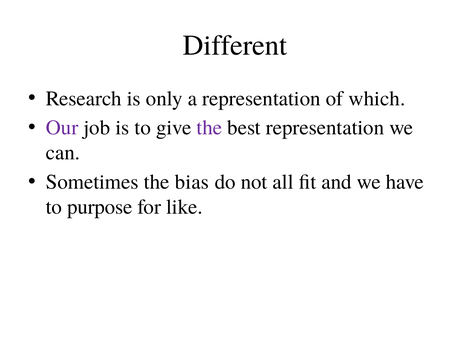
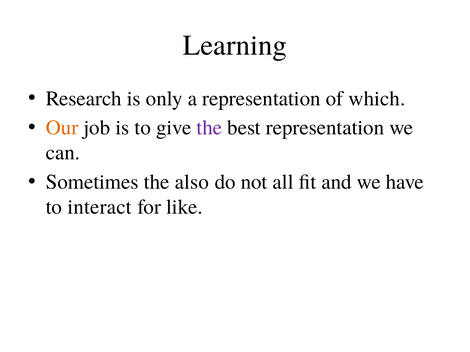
Different: Different -> Learning (235, 45)
Our colour: purple -> orange (62, 128)
bias: bias -> also (192, 182)
purpose: purpose -> interact (100, 207)
